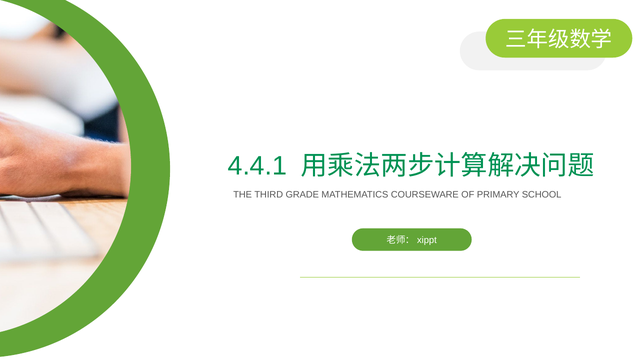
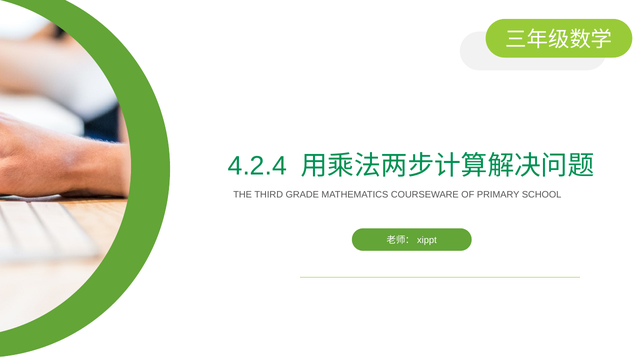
4.4.1: 4.4.1 -> 4.2.4 (257, 166)
